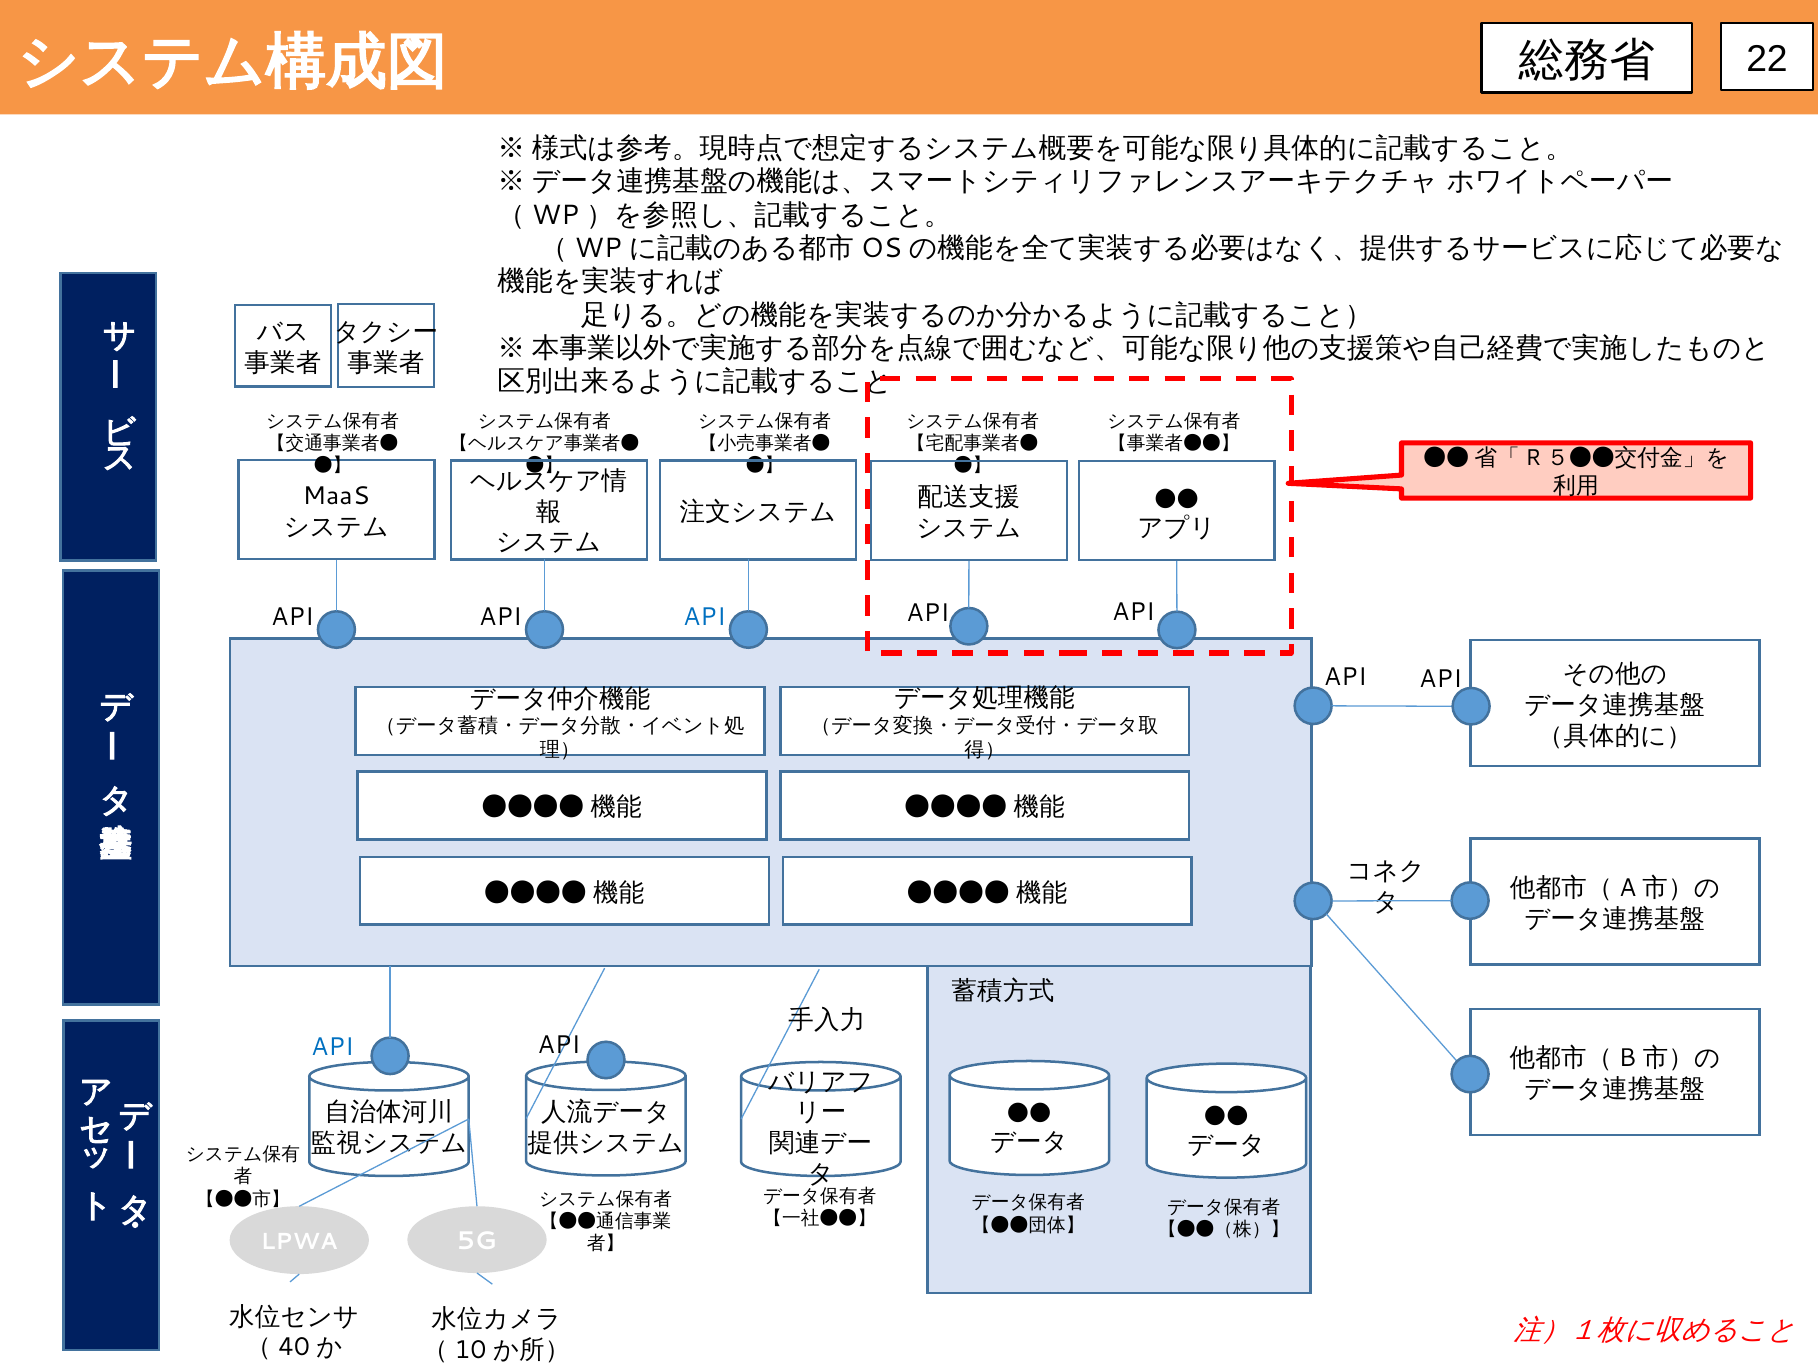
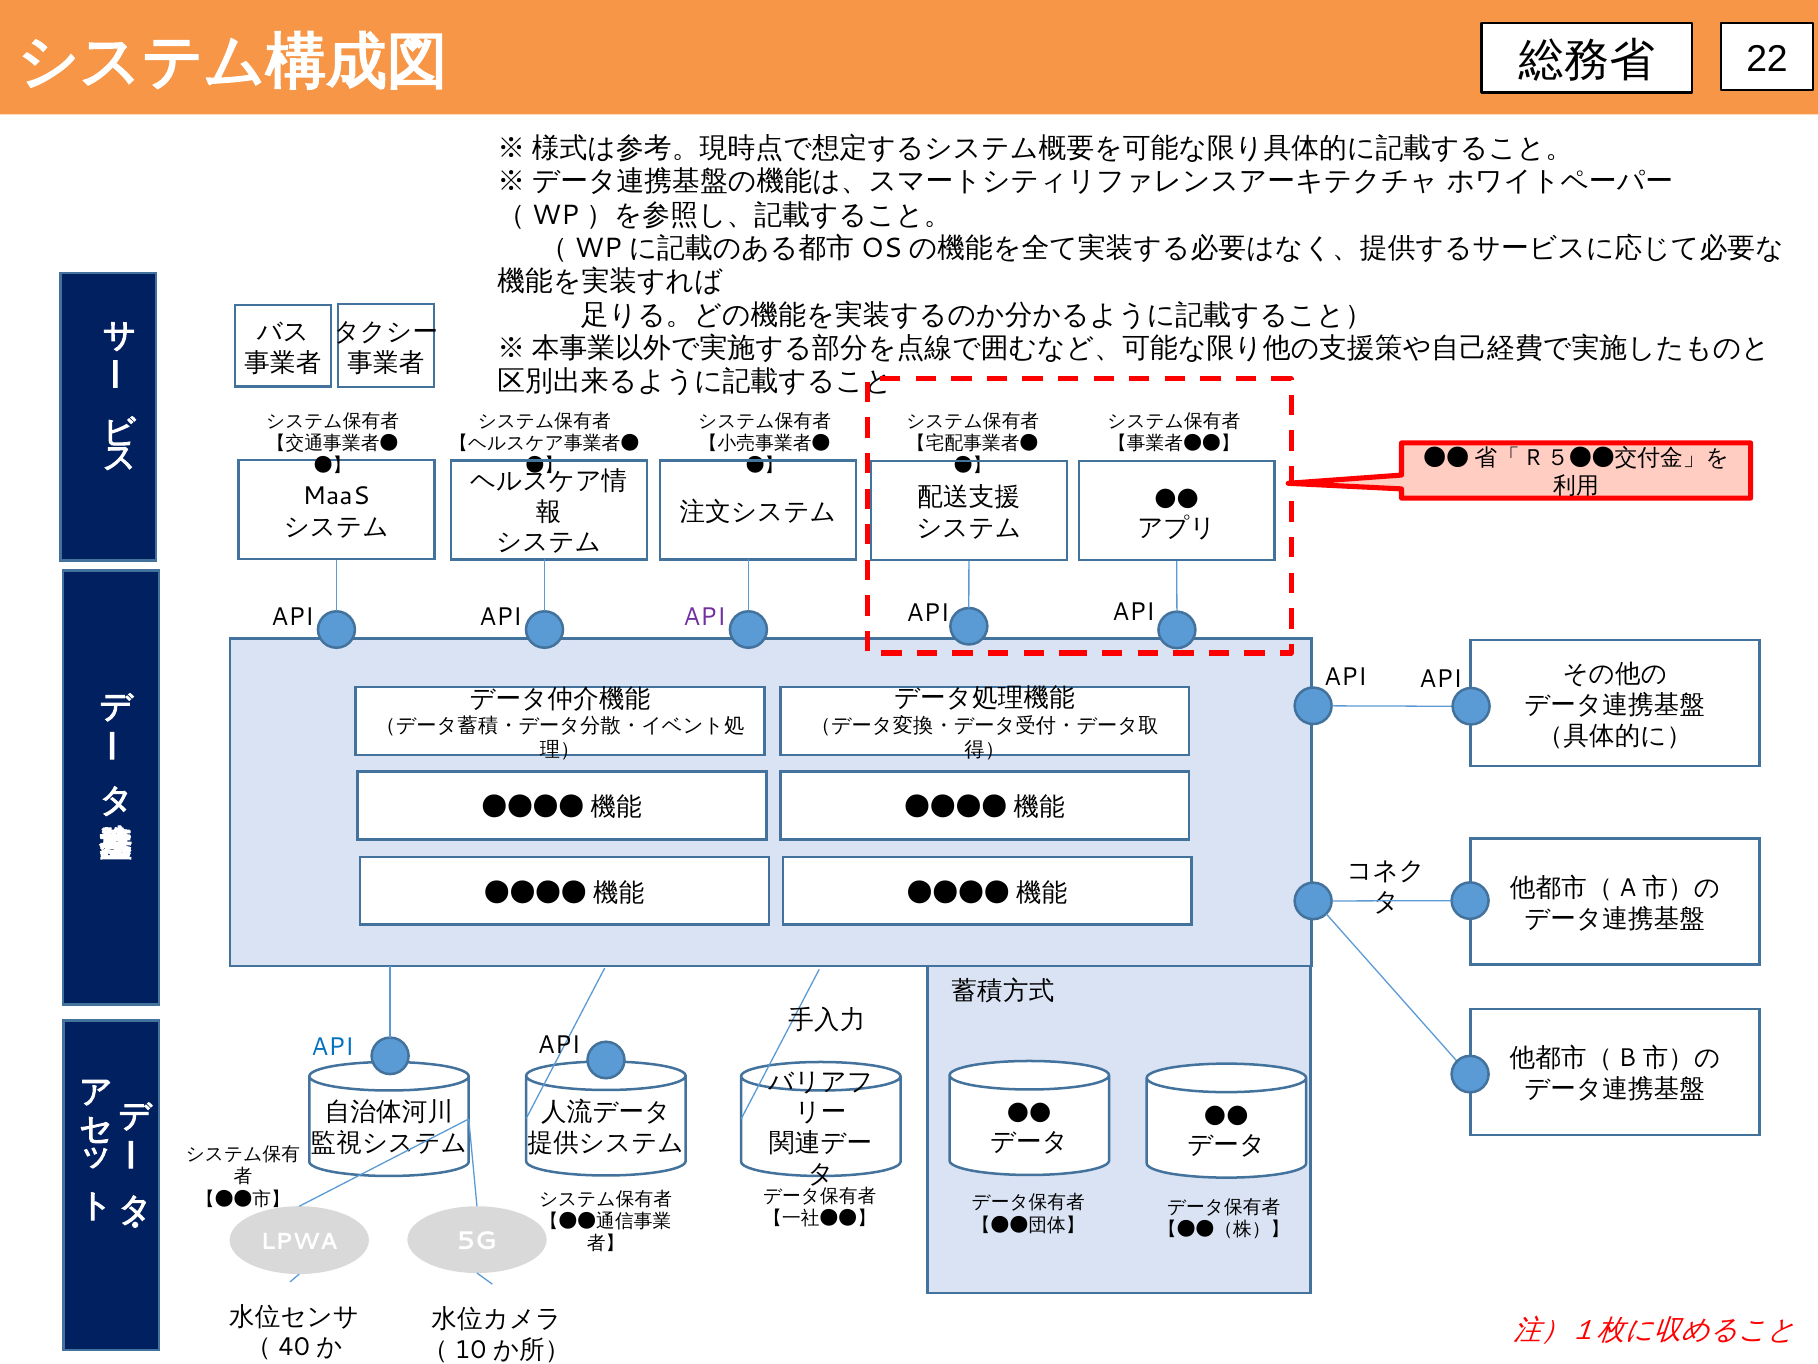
API colour: blue -> purple (704, 617)
